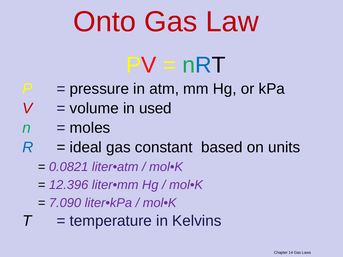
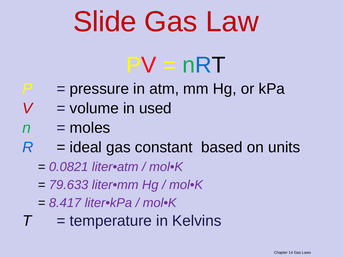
Onto: Onto -> Slide (105, 22)
12.396: 12.396 -> 79.633 (69, 185)
7.090: 7.090 -> 8.417 (65, 203)
